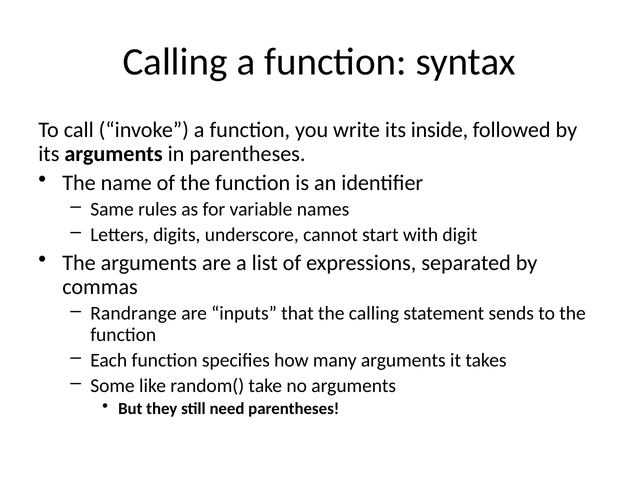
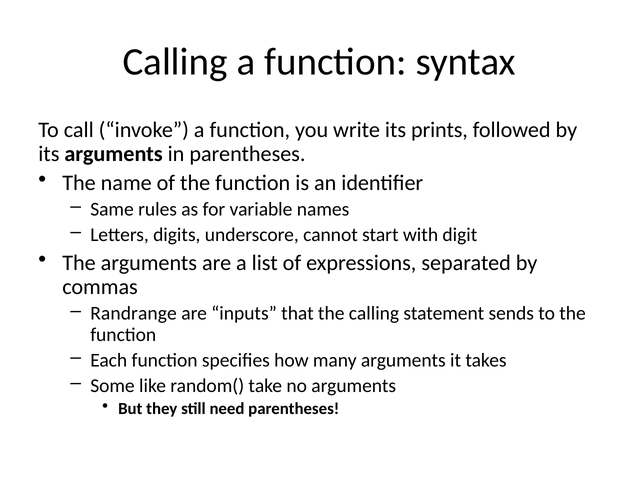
inside: inside -> prints (439, 130)
